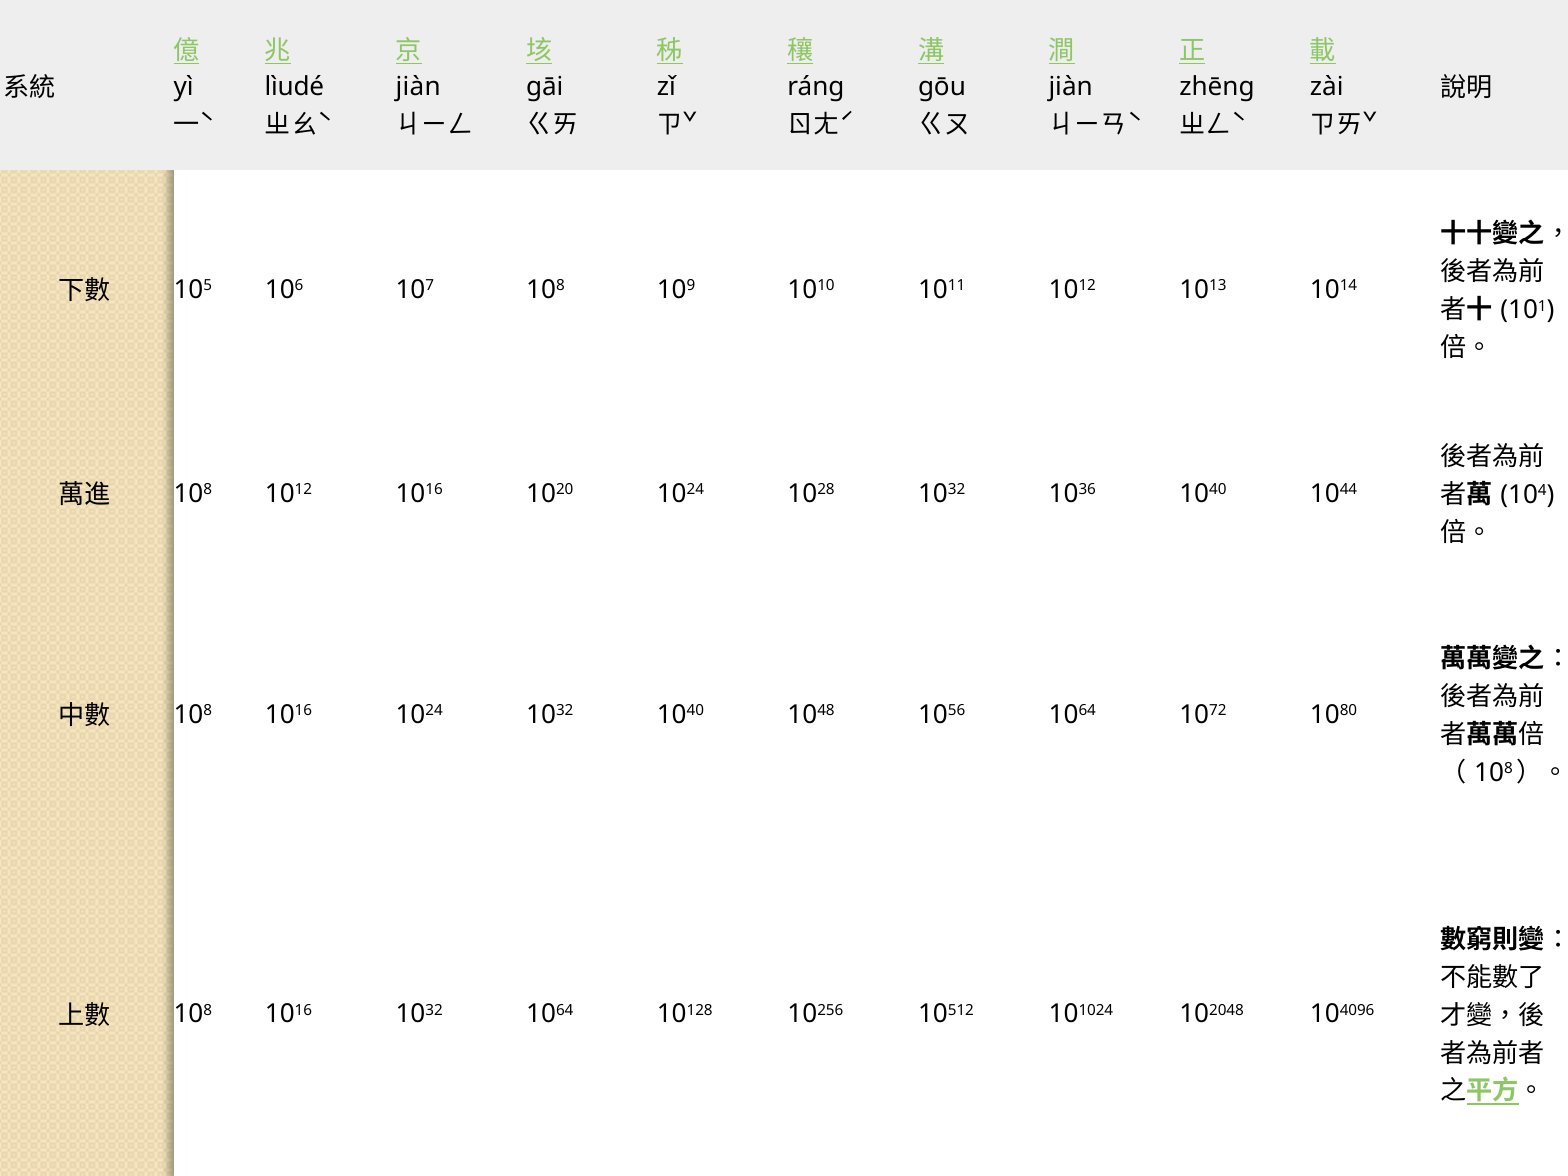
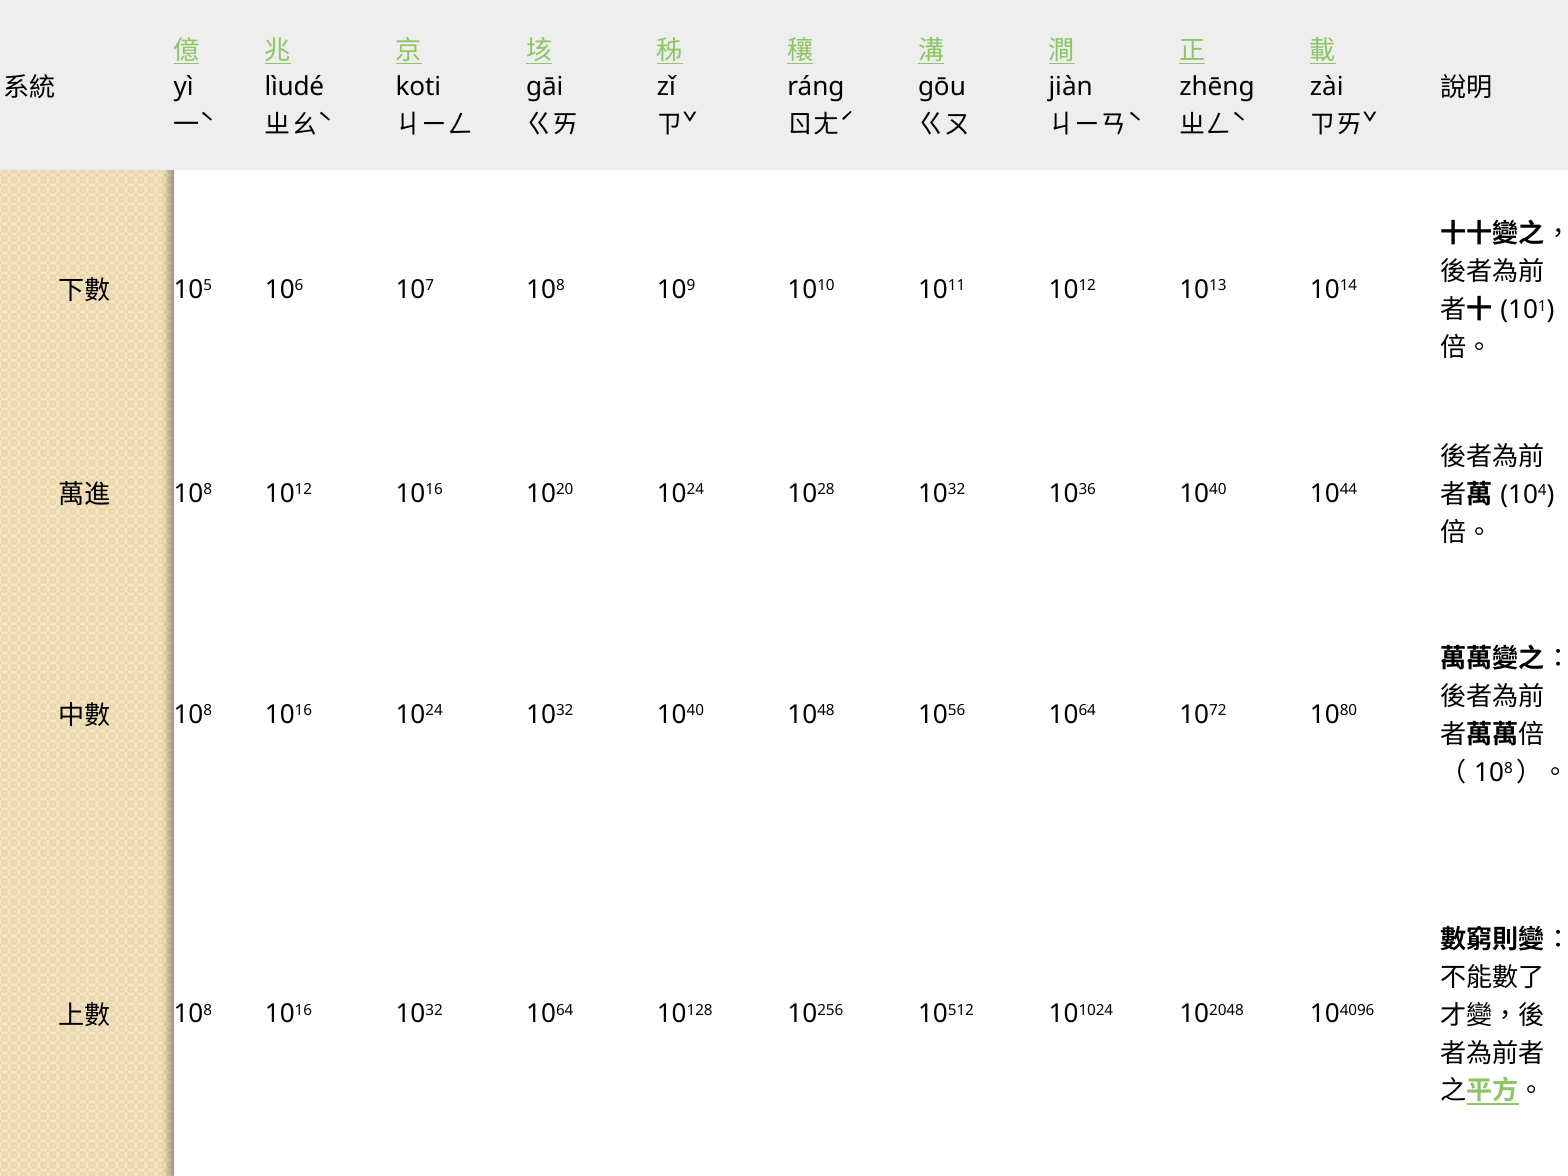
jiàn: jiàn -> koti (418, 87)
